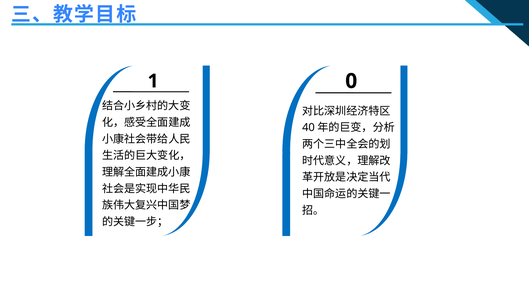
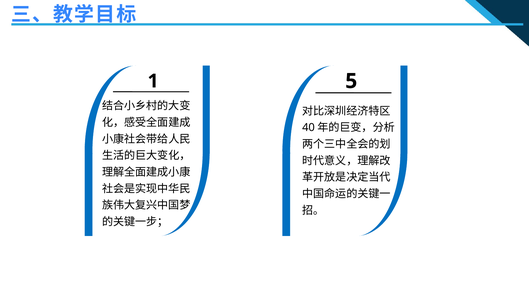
0: 0 -> 5 (351, 81)
